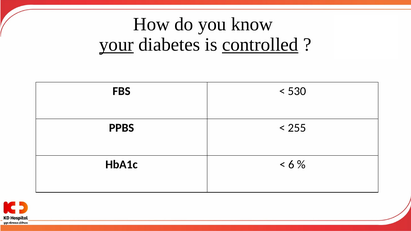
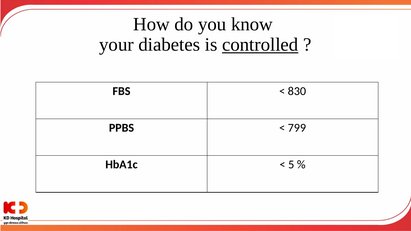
your underline: present -> none (116, 45)
530: 530 -> 830 (297, 91)
255: 255 -> 799 (297, 128)
6: 6 -> 5 (291, 165)
